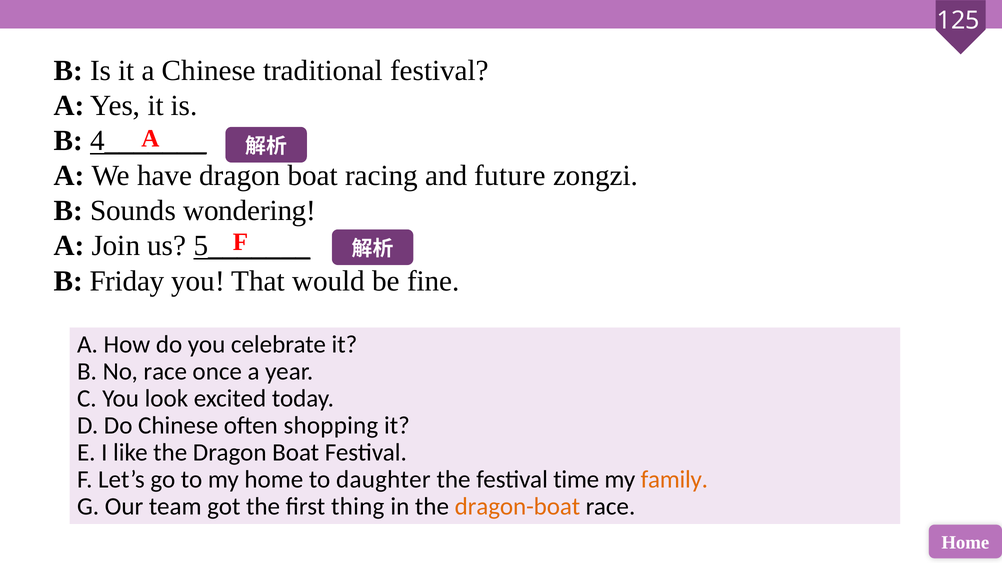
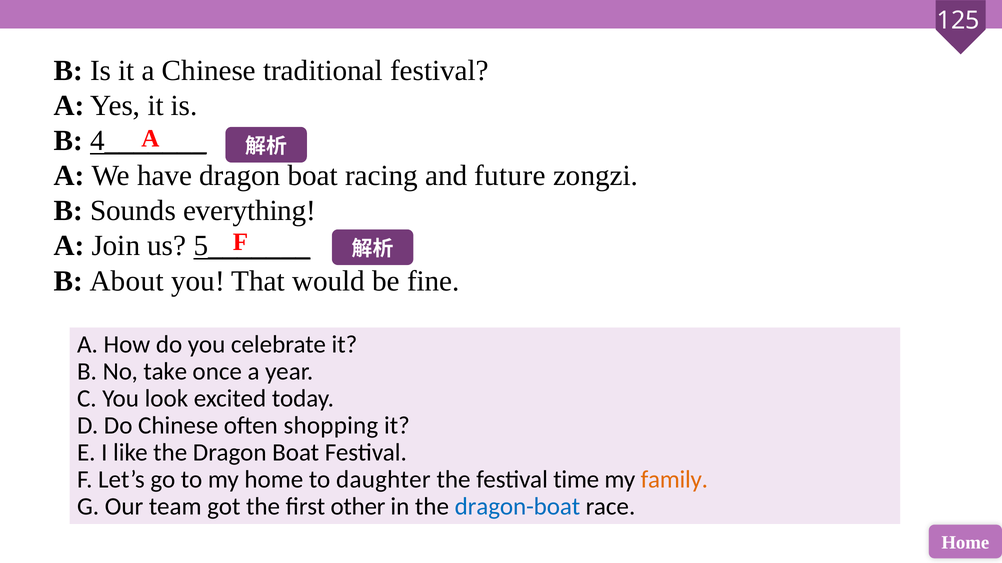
wondering: wondering -> everything (250, 211)
Friday: Friday -> About (127, 281)
No race: race -> take (165, 372)
thing: thing -> other (358, 507)
dragon-boat colour: orange -> blue (517, 507)
